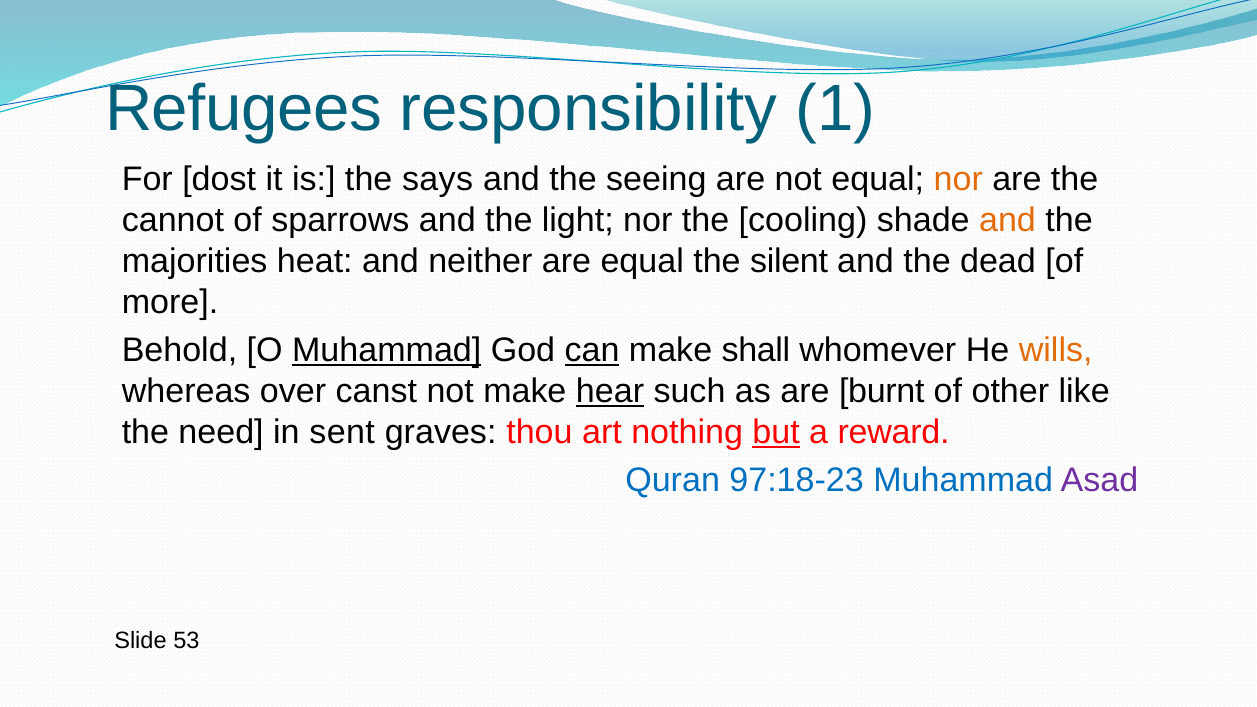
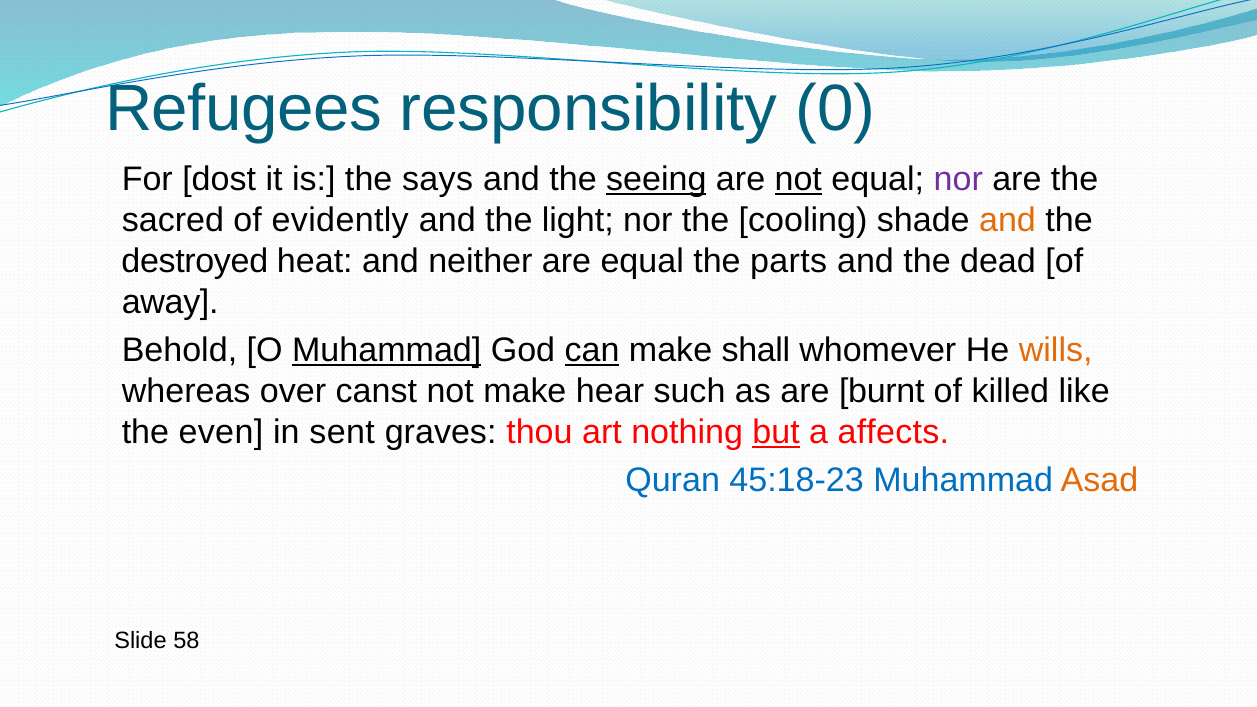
1: 1 -> 0 (836, 109)
seeing underline: none -> present (656, 180)
not underline: none -> present (798, 180)
nor colour: orange -> purple (958, 180)
cannot: cannot -> sacred (173, 221)
sparrows: sparrows -> evidently (340, 221)
majorities: majorities -> destroyed (195, 262)
silent: silent -> parts (789, 262)
more: more -> away (170, 303)
hear underline: present -> none (610, 391)
other: other -> killed (1010, 391)
need: need -> even (221, 432)
reward: reward -> affects (893, 432)
97:18-23: 97:18-23 -> 45:18-23 (797, 480)
Asad colour: purple -> orange (1099, 480)
53: 53 -> 58 (186, 641)
